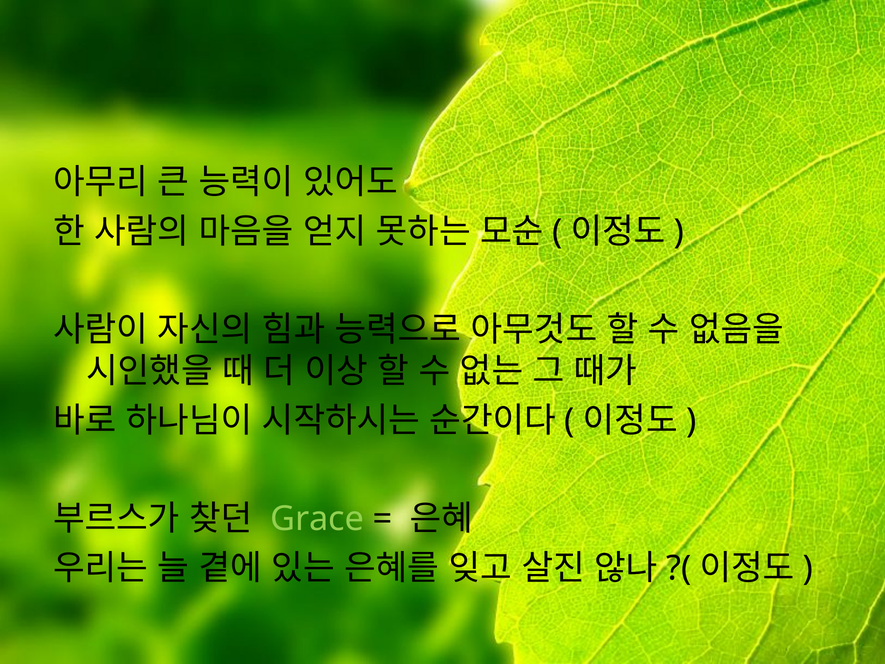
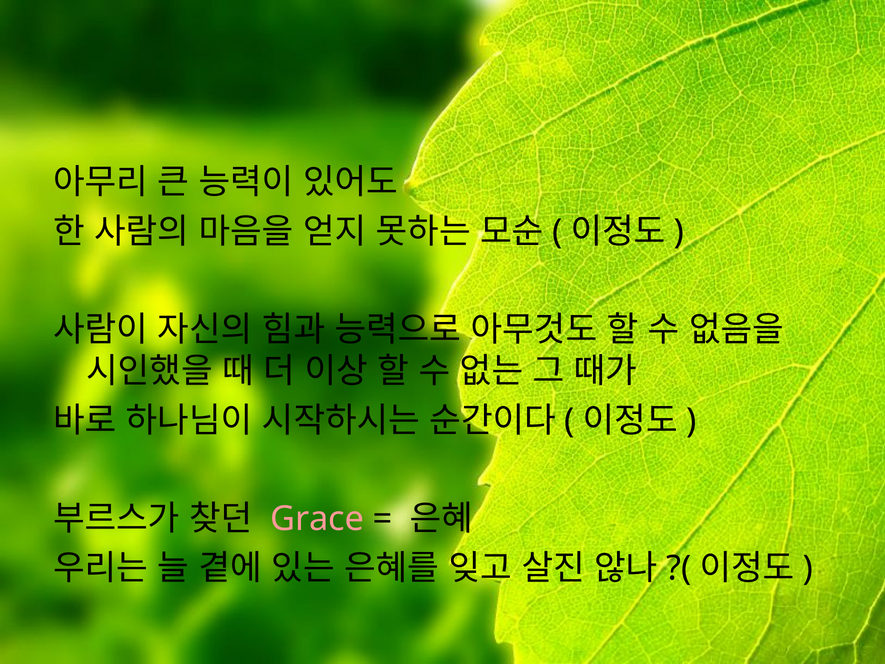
Grace colour: light green -> pink (317, 519)
